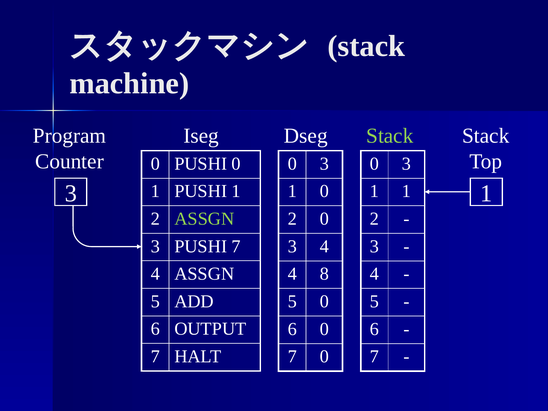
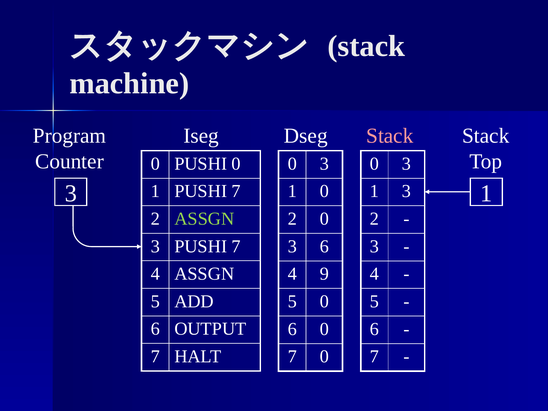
Stack colour: light green -> pink (390, 136)
1 PUSHI 1: 1 -> 7 (236, 191)
1 1: 1 -> 3 (406, 191)
3 4: 4 -> 6 (324, 246)
8: 8 -> 9 (324, 274)
